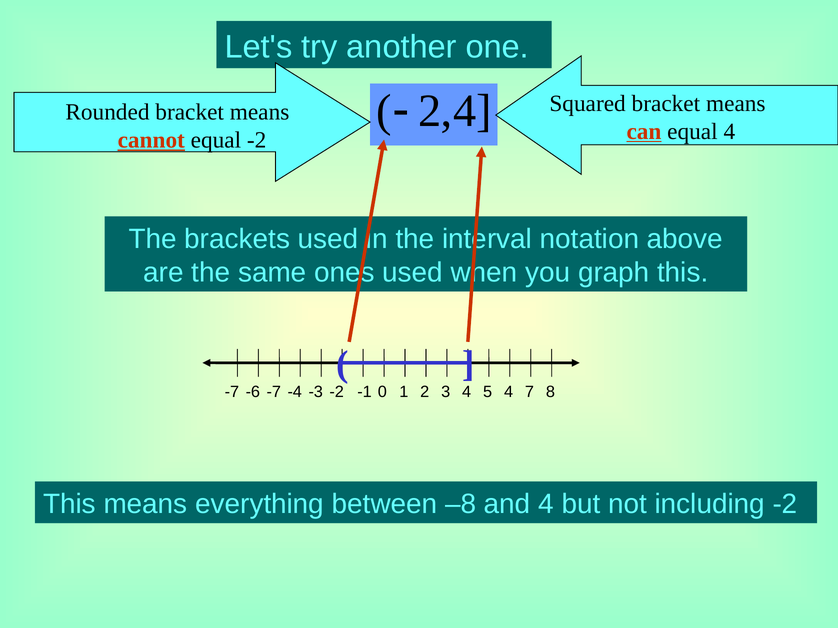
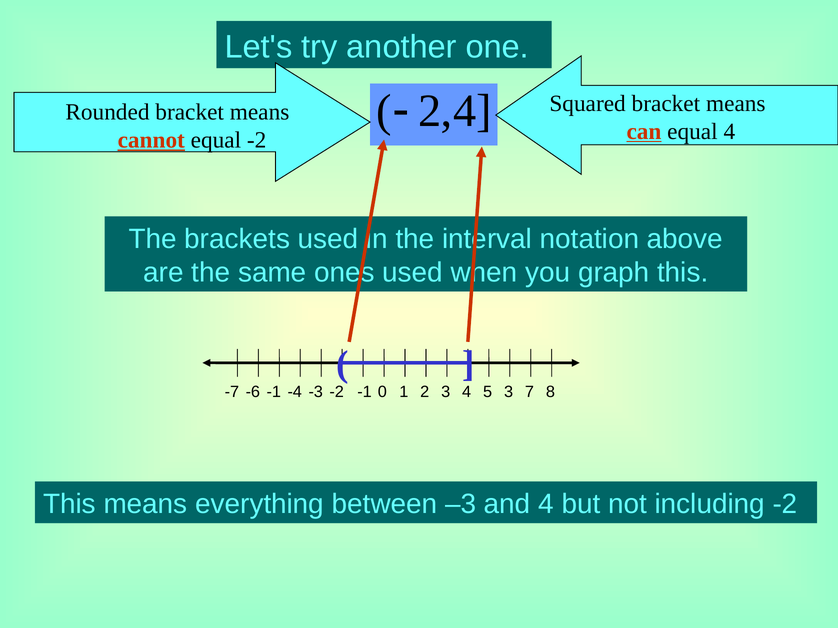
-6 -7: -7 -> -1 (274, 392)
4 4: 4 -> 3 (509, 392)
–8: –8 -> –3 (461, 505)
